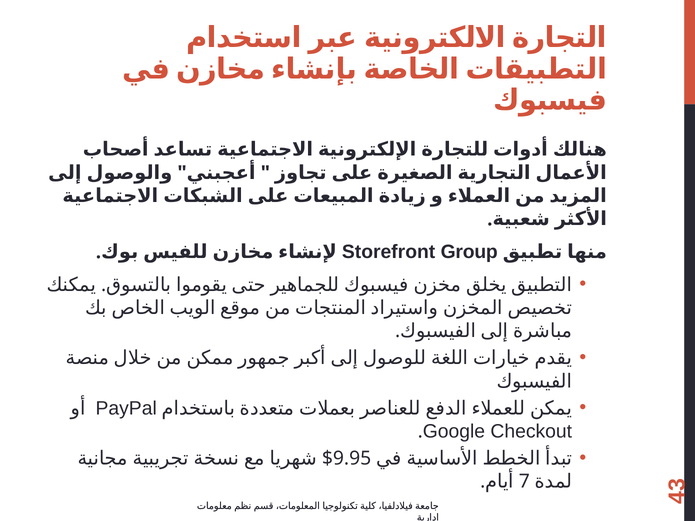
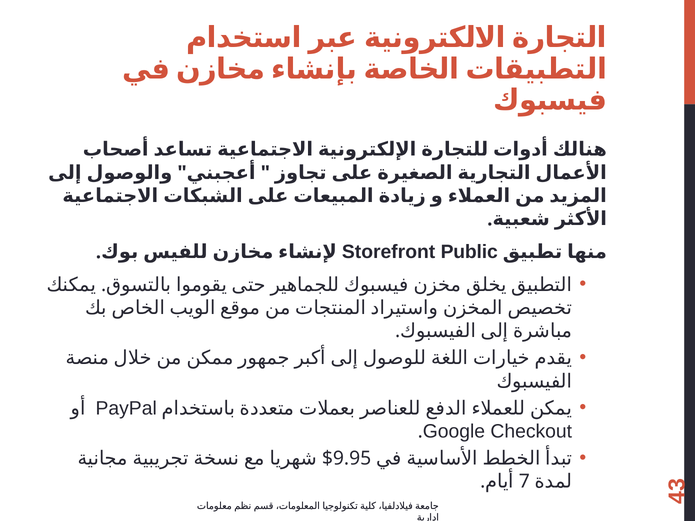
Group: Group -> Public (469, 252)
